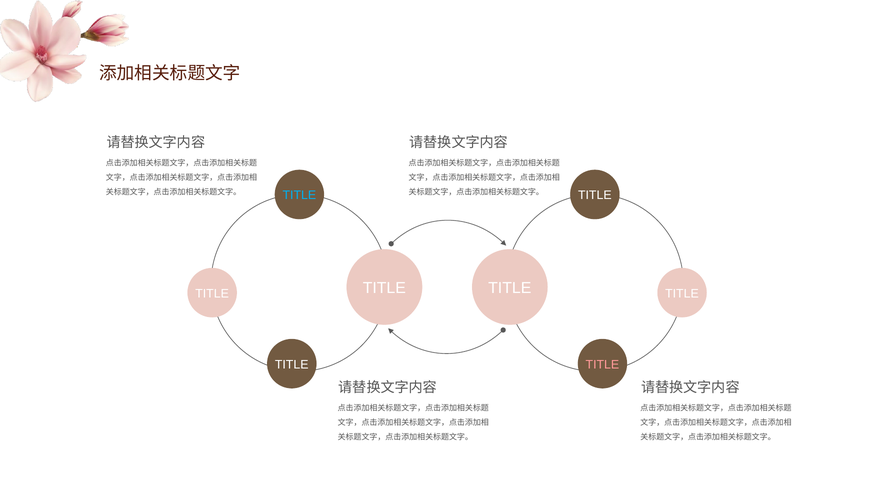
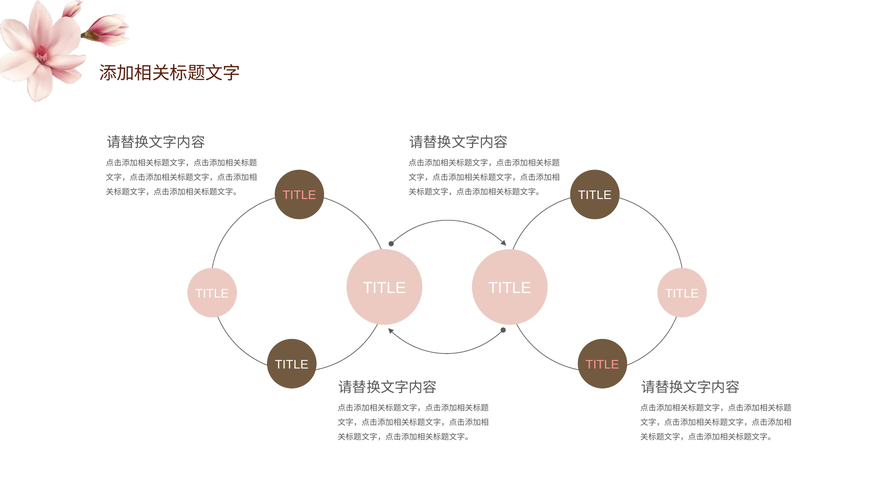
TITLE colour: light blue -> pink (299, 195)
